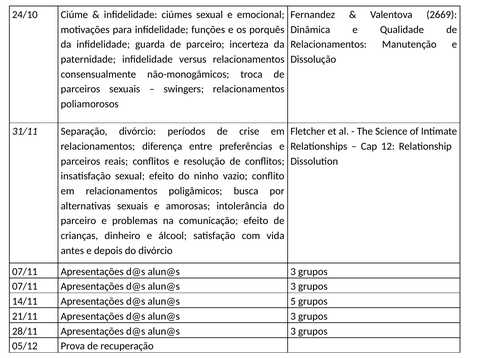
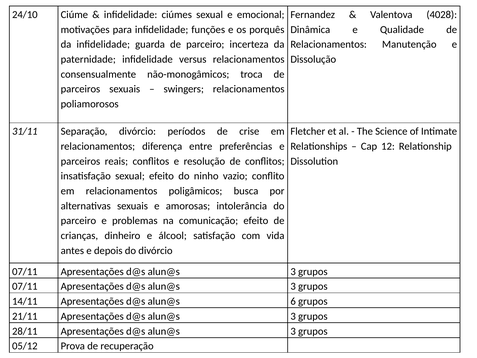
2669: 2669 -> 4028 (442, 15)
5: 5 -> 6 (293, 301)
